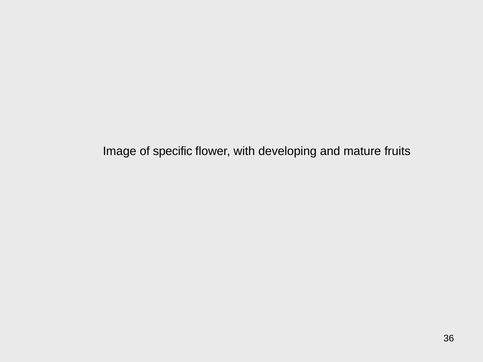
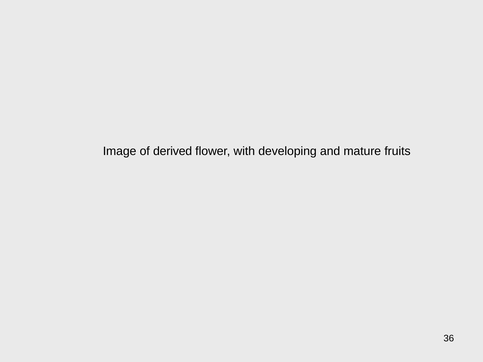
specific: specific -> derived (173, 151)
